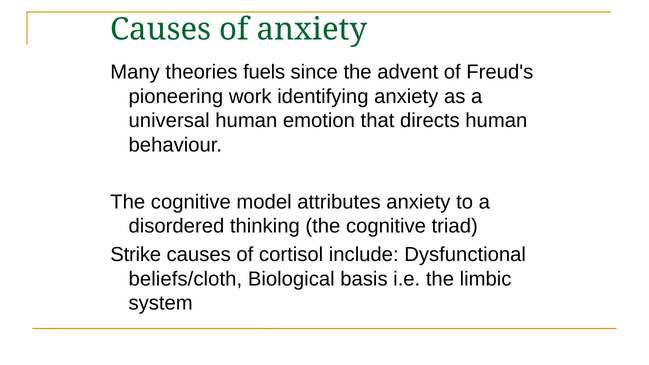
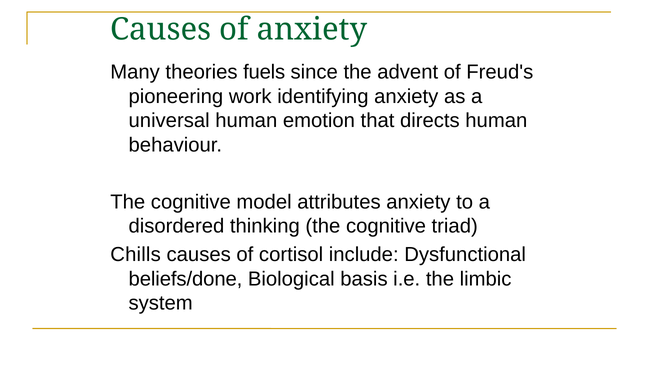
Strike: Strike -> Chills (136, 255)
beliefs/cloth: beliefs/cloth -> beliefs/done (185, 279)
